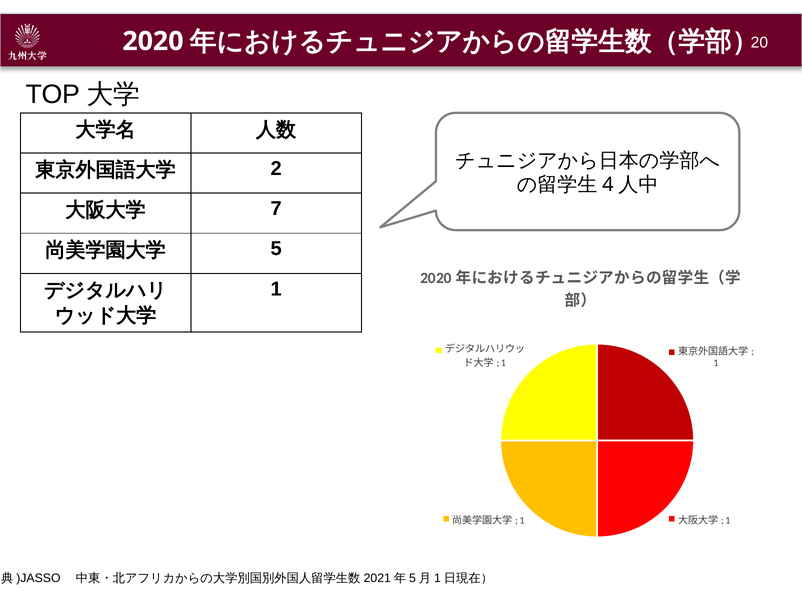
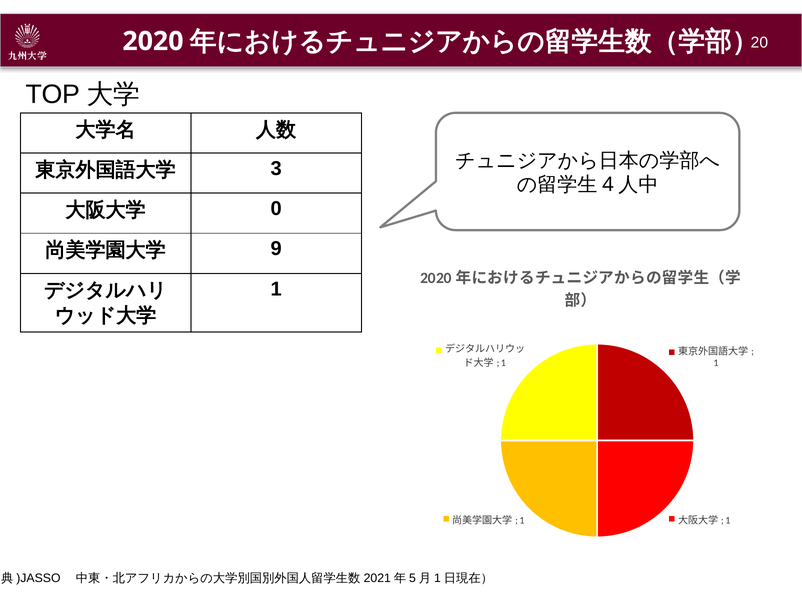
2: 2 -> 3 (276, 169)
7: 7 -> 0 (276, 209)
5: 5 -> 9 (276, 249)
